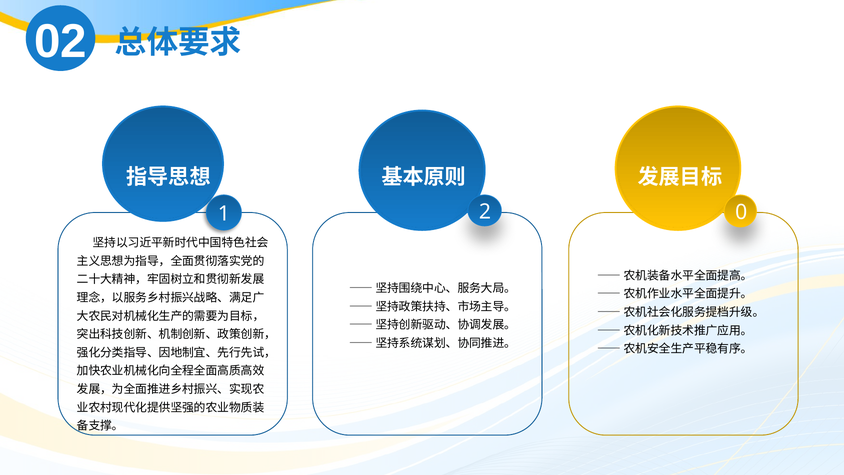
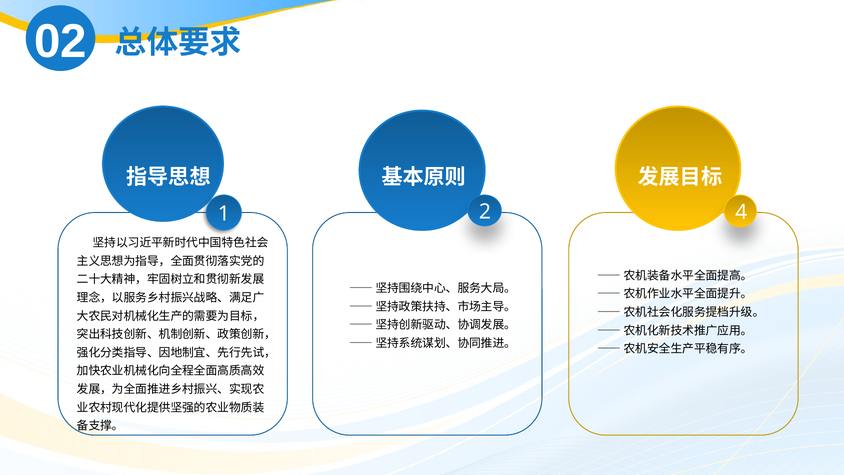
0: 0 -> 4 (741, 212)
